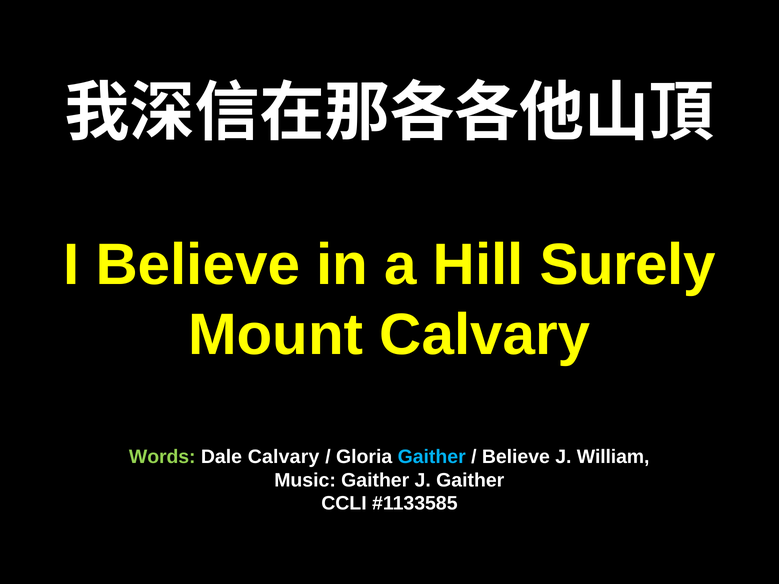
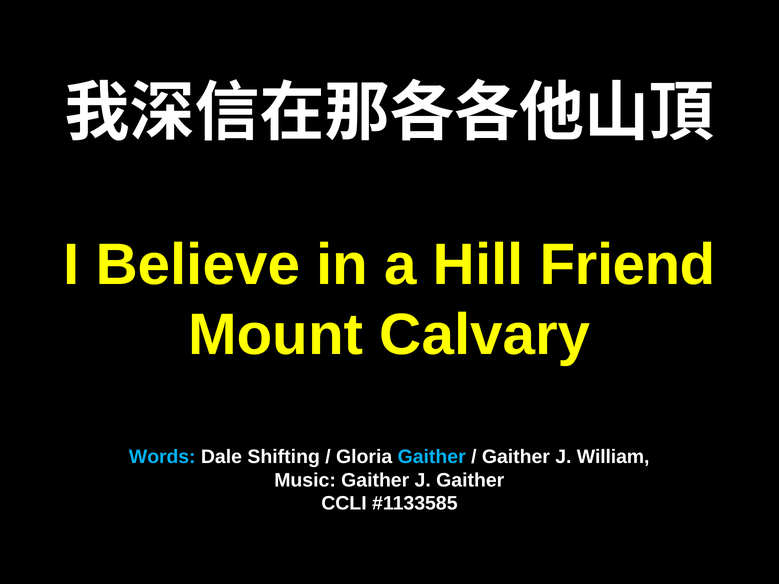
Surely: Surely -> Friend (628, 265)
Words colour: light green -> light blue (162, 457)
Dale Calvary: Calvary -> Shifting (284, 457)
Believe: Believe -> Gaither (516, 457)
